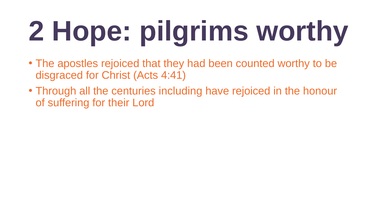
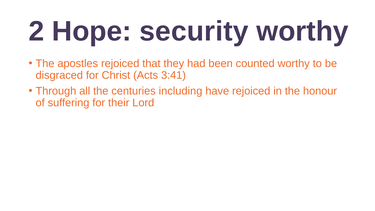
pilgrims: pilgrims -> security (194, 31)
4:41: 4:41 -> 3:41 (174, 75)
